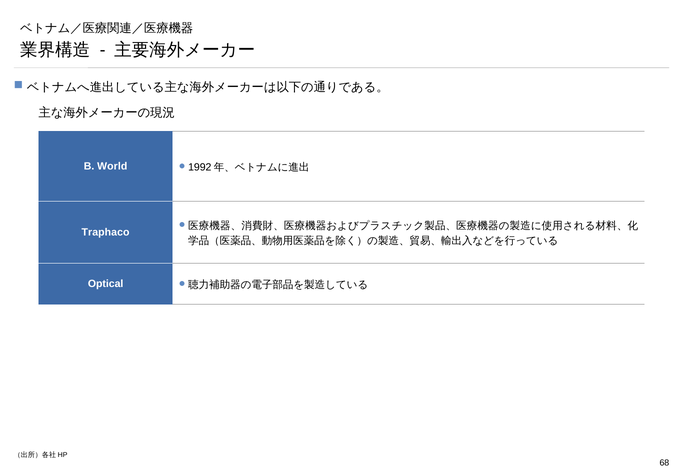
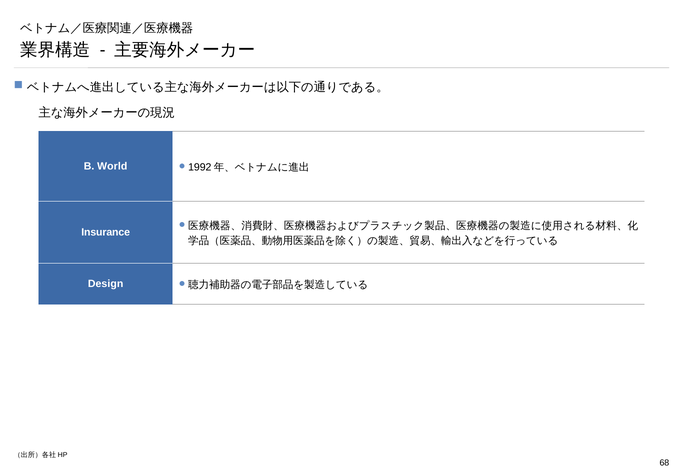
Traphaco: Traphaco -> Insurance (106, 232)
Optical: Optical -> Design (106, 284)
